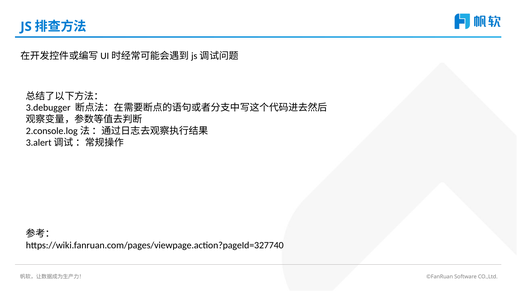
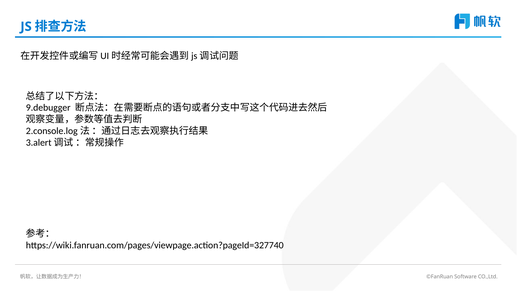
3.debugger: 3.debugger -> 9.debugger (48, 108)
